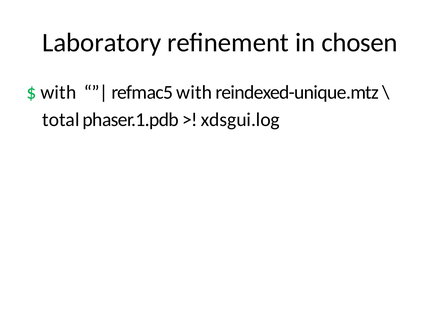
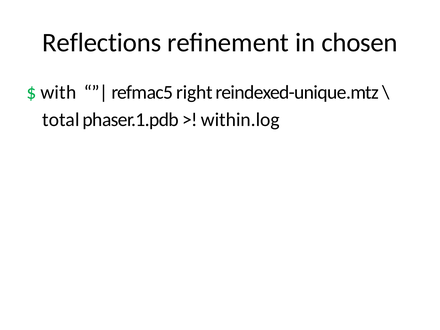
Laboratory: Laboratory -> Reflections (102, 43)
refmac5 with: with -> right (194, 92)
xdsgui.log: xdsgui.log -> within.log (240, 120)
